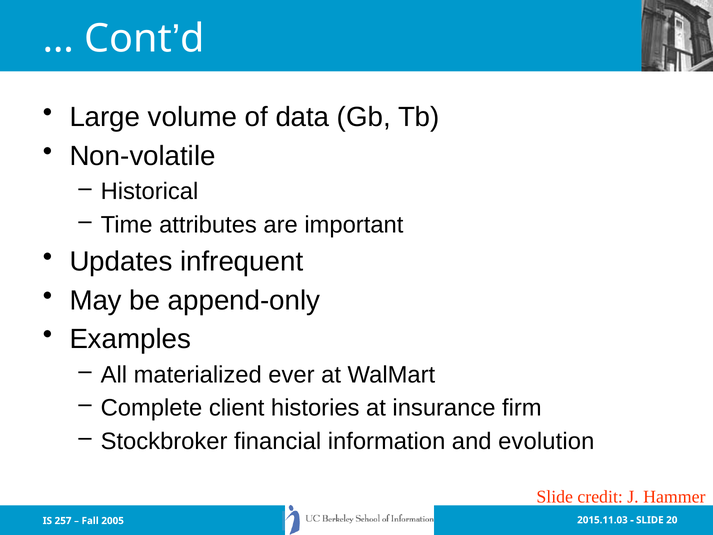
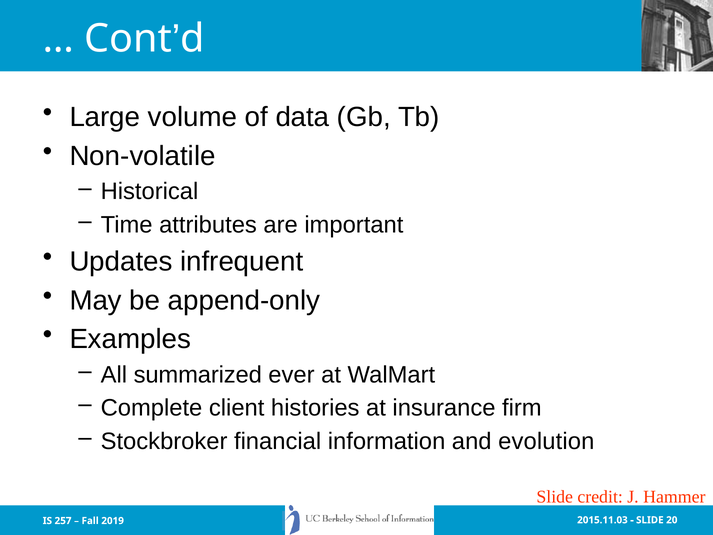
materialized: materialized -> summarized (198, 375)
2005: 2005 -> 2019 (113, 521)
